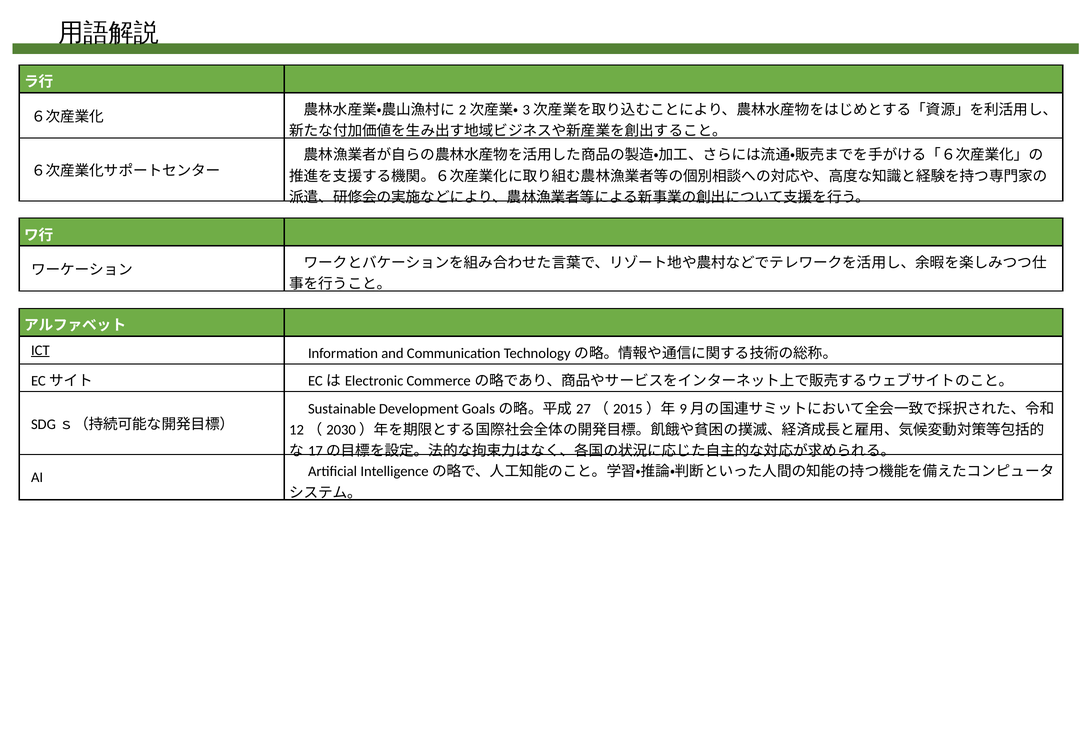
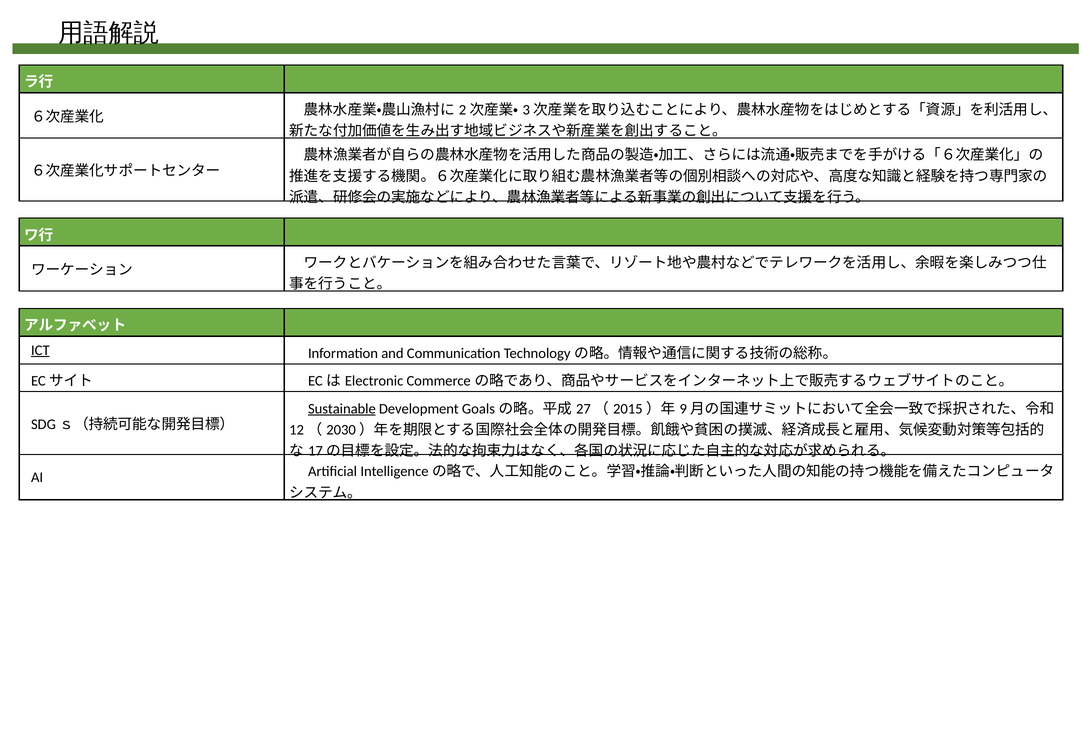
Sustainable underline: none -> present (342, 409)
